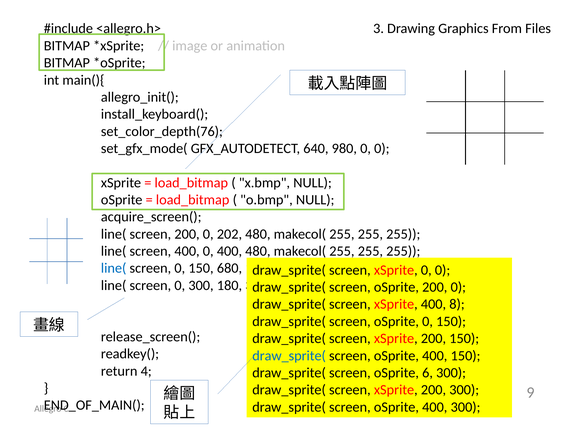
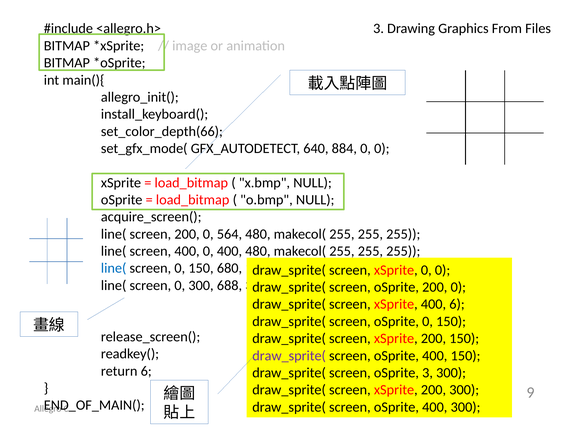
set_color_depth(76: set_color_depth(76 -> set_color_depth(66 (162, 131)
980: 980 -> 884 (344, 149)
202: 202 -> 564 (229, 234)
180: 180 -> 688 (229, 286)
400 8: 8 -> 6 (457, 304)
draw_sprite( colour: blue -> purple (289, 356)
return 4: 4 -> 6 (146, 371)
oSprite 6: 6 -> 3 (428, 373)
